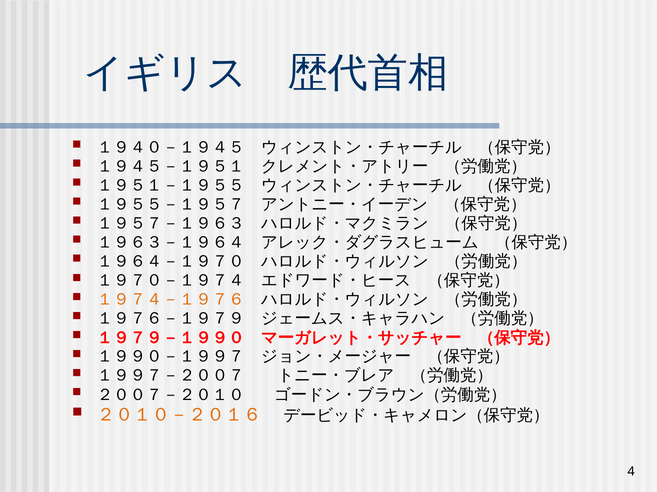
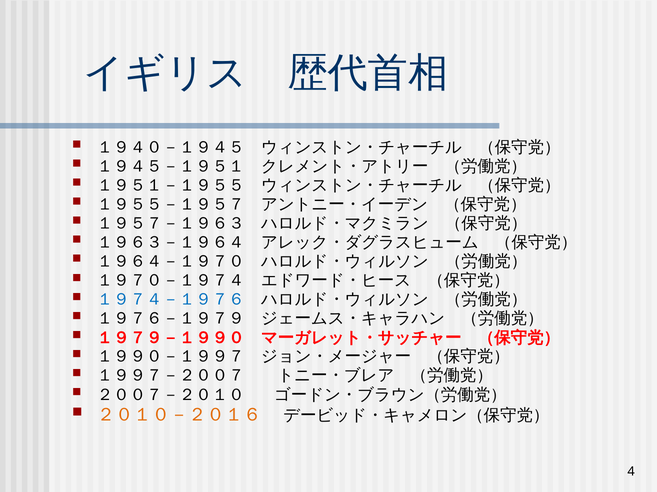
１９７４－１９７６ colour: orange -> blue (171, 300)
